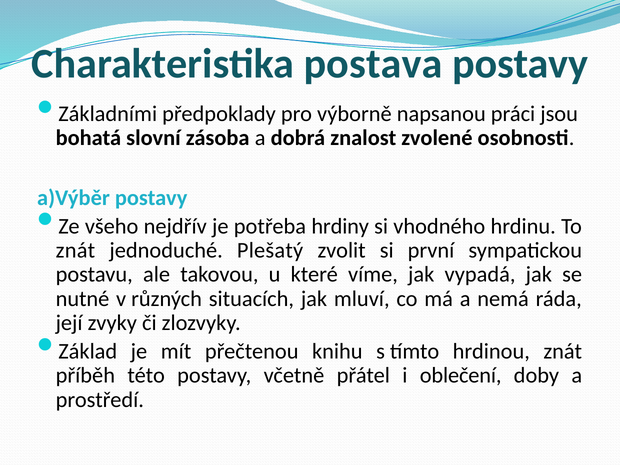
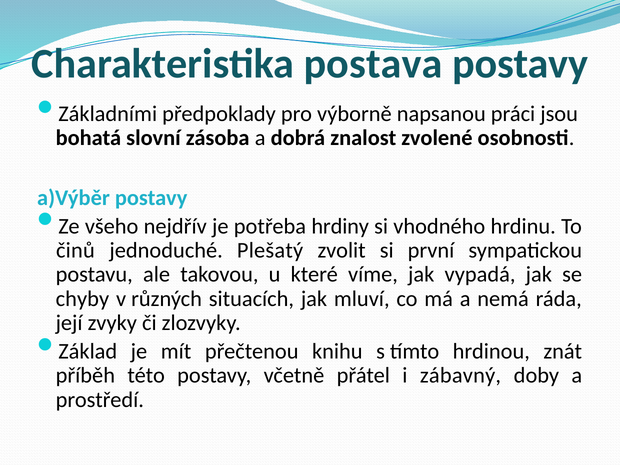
znát: znát -> činů (75, 250)
nutné: nutné -> chyby (82, 299)
oblečení: oblečení -> zábavný (460, 376)
